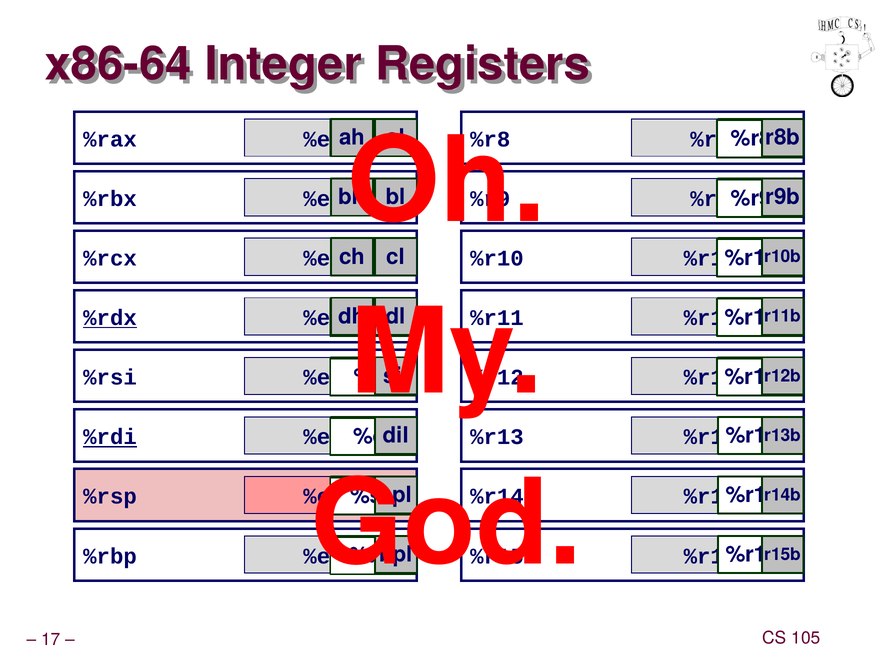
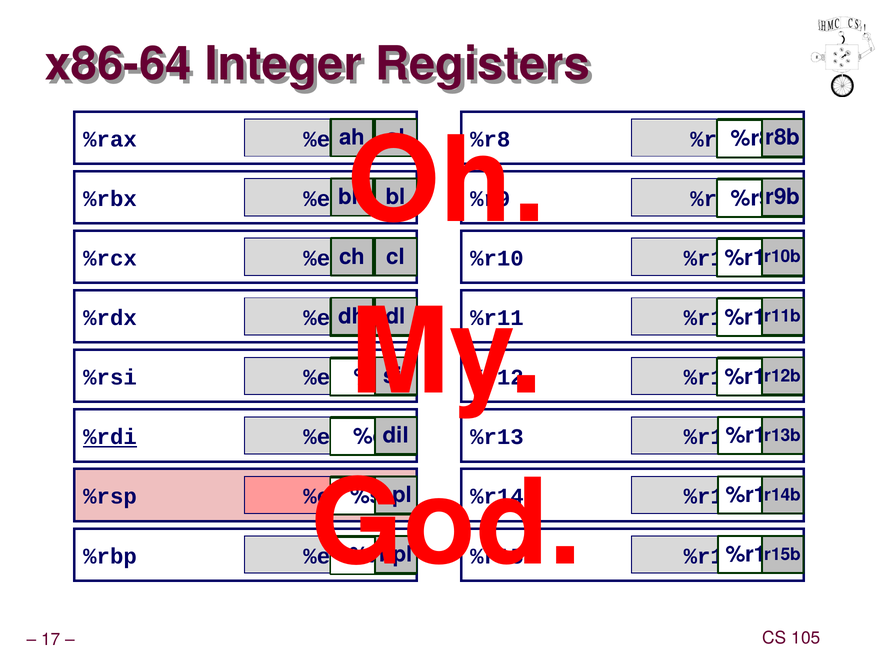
%rdx underline: present -> none (110, 318)
